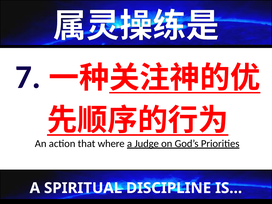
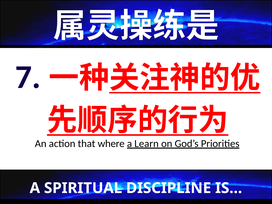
Judge: Judge -> Learn (147, 144)
